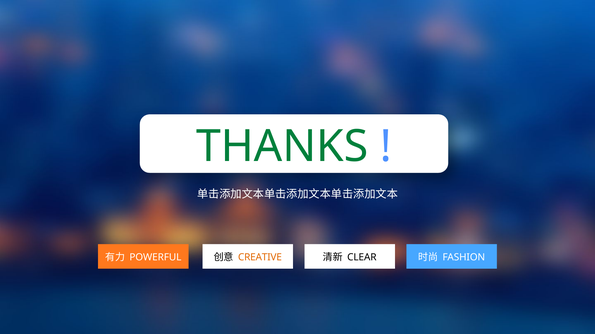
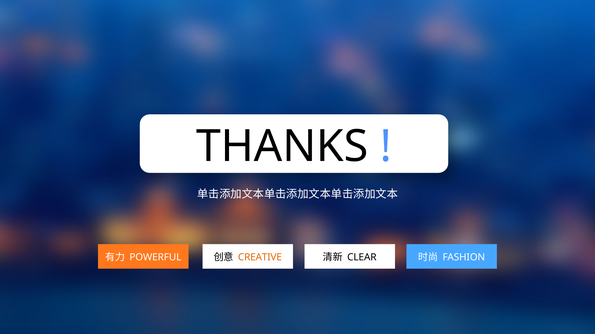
THANKS colour: green -> black (282, 147)
